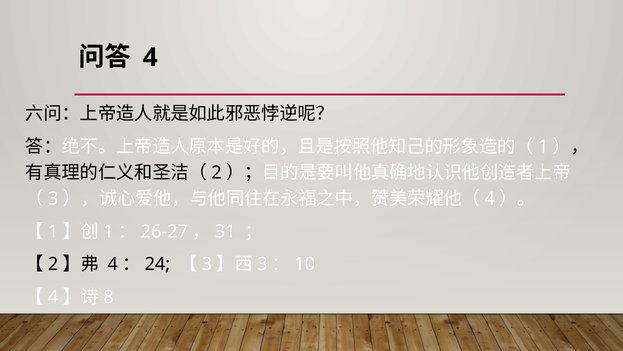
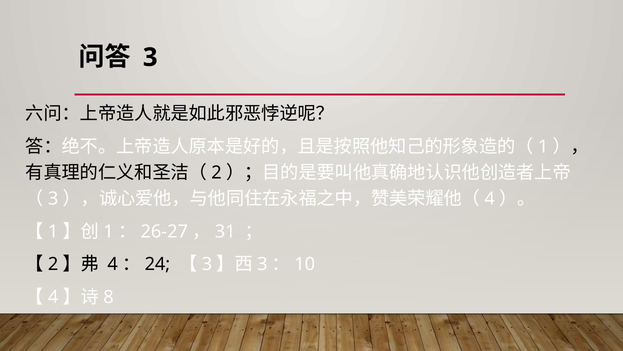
4: 4 -> 3 (150, 57)
